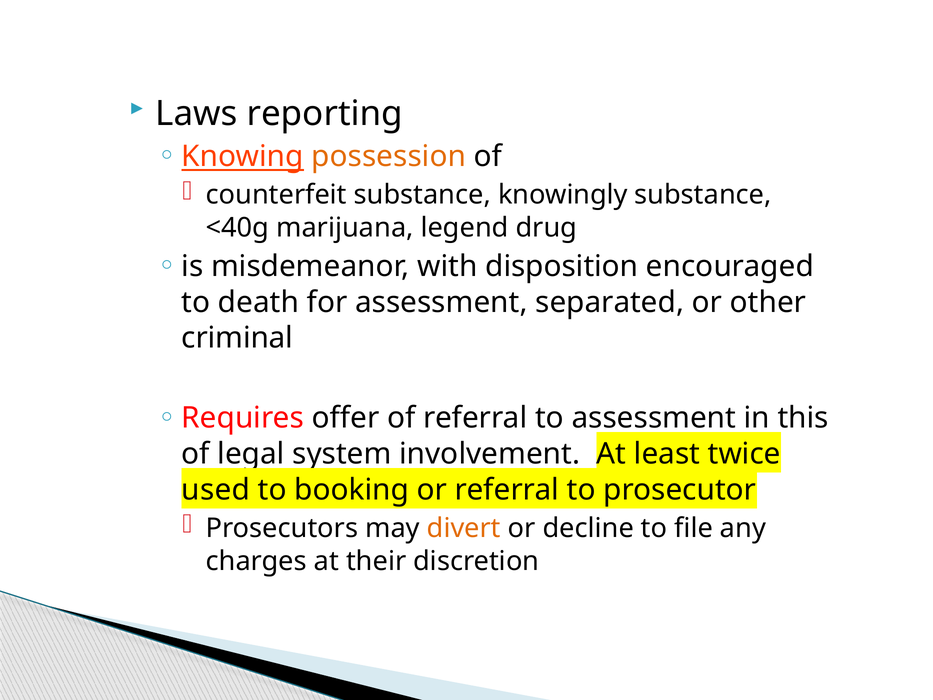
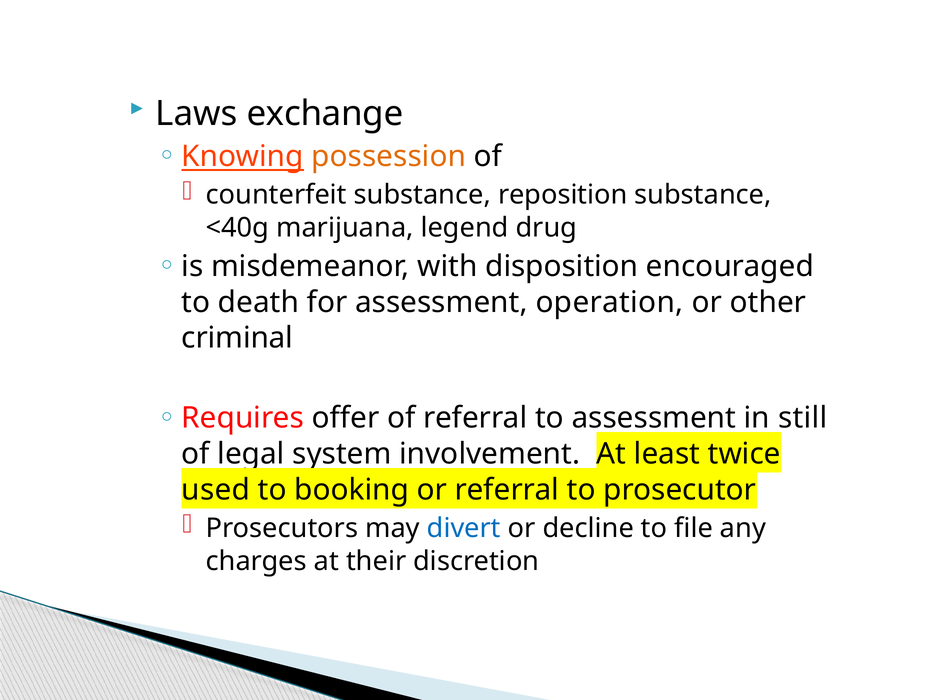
reporting: reporting -> exchange (325, 114)
knowingly: knowingly -> reposition (563, 195)
separated: separated -> operation (609, 302)
this: this -> still (803, 418)
divert colour: orange -> blue (464, 528)
